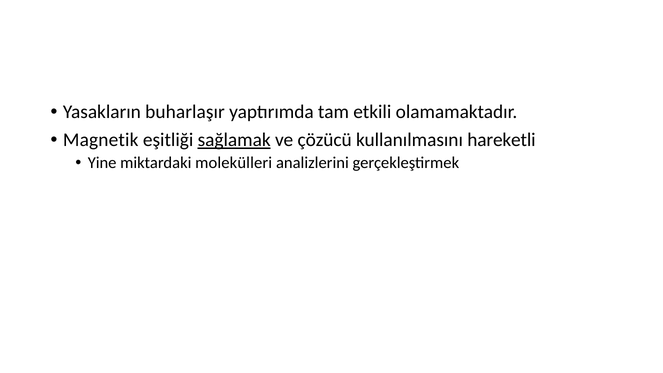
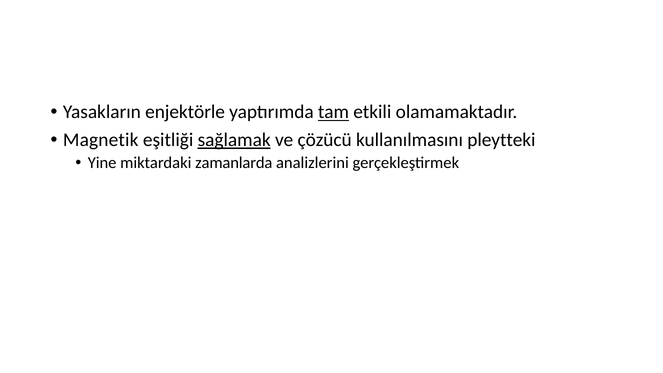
buharlaşır: buharlaşır -> enjektörle (185, 112)
tam underline: none -> present (333, 112)
hareketli: hareketli -> pleytteki (501, 140)
molekülleri: molekülleri -> zamanlarda (234, 163)
